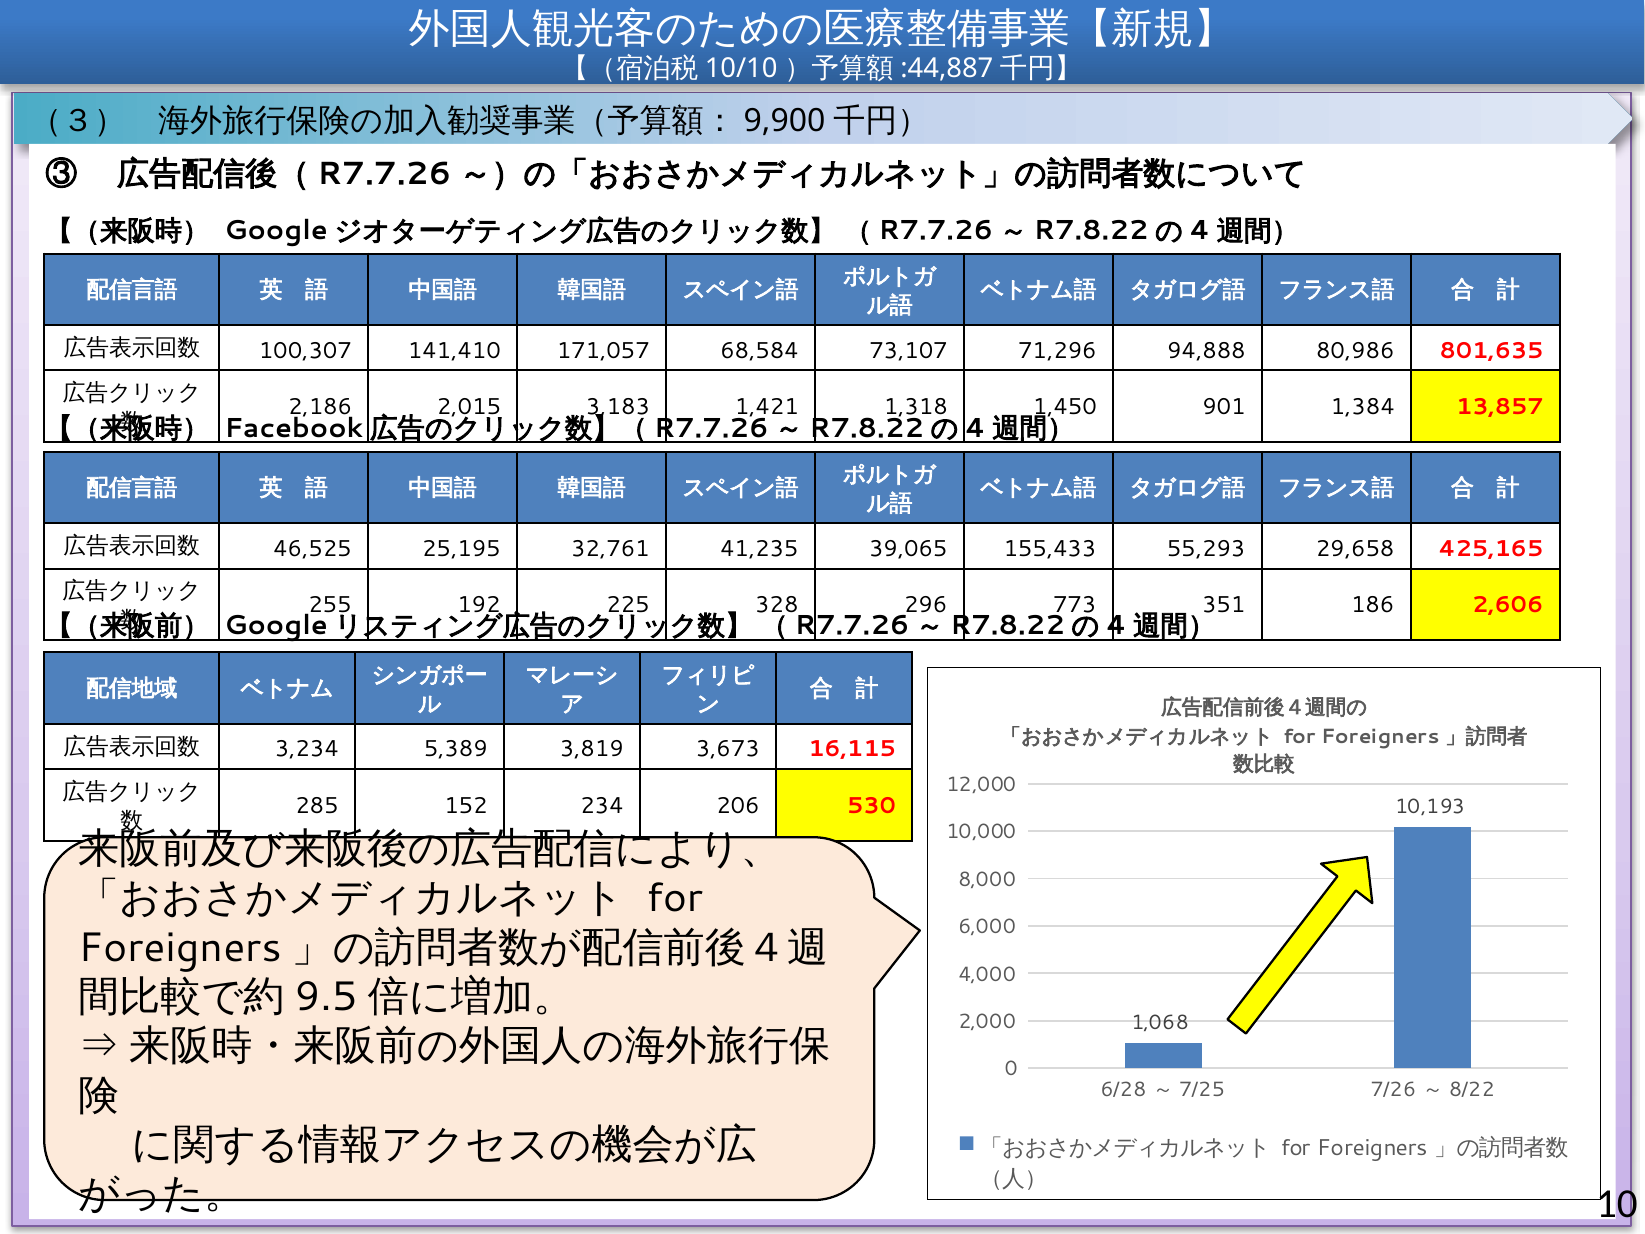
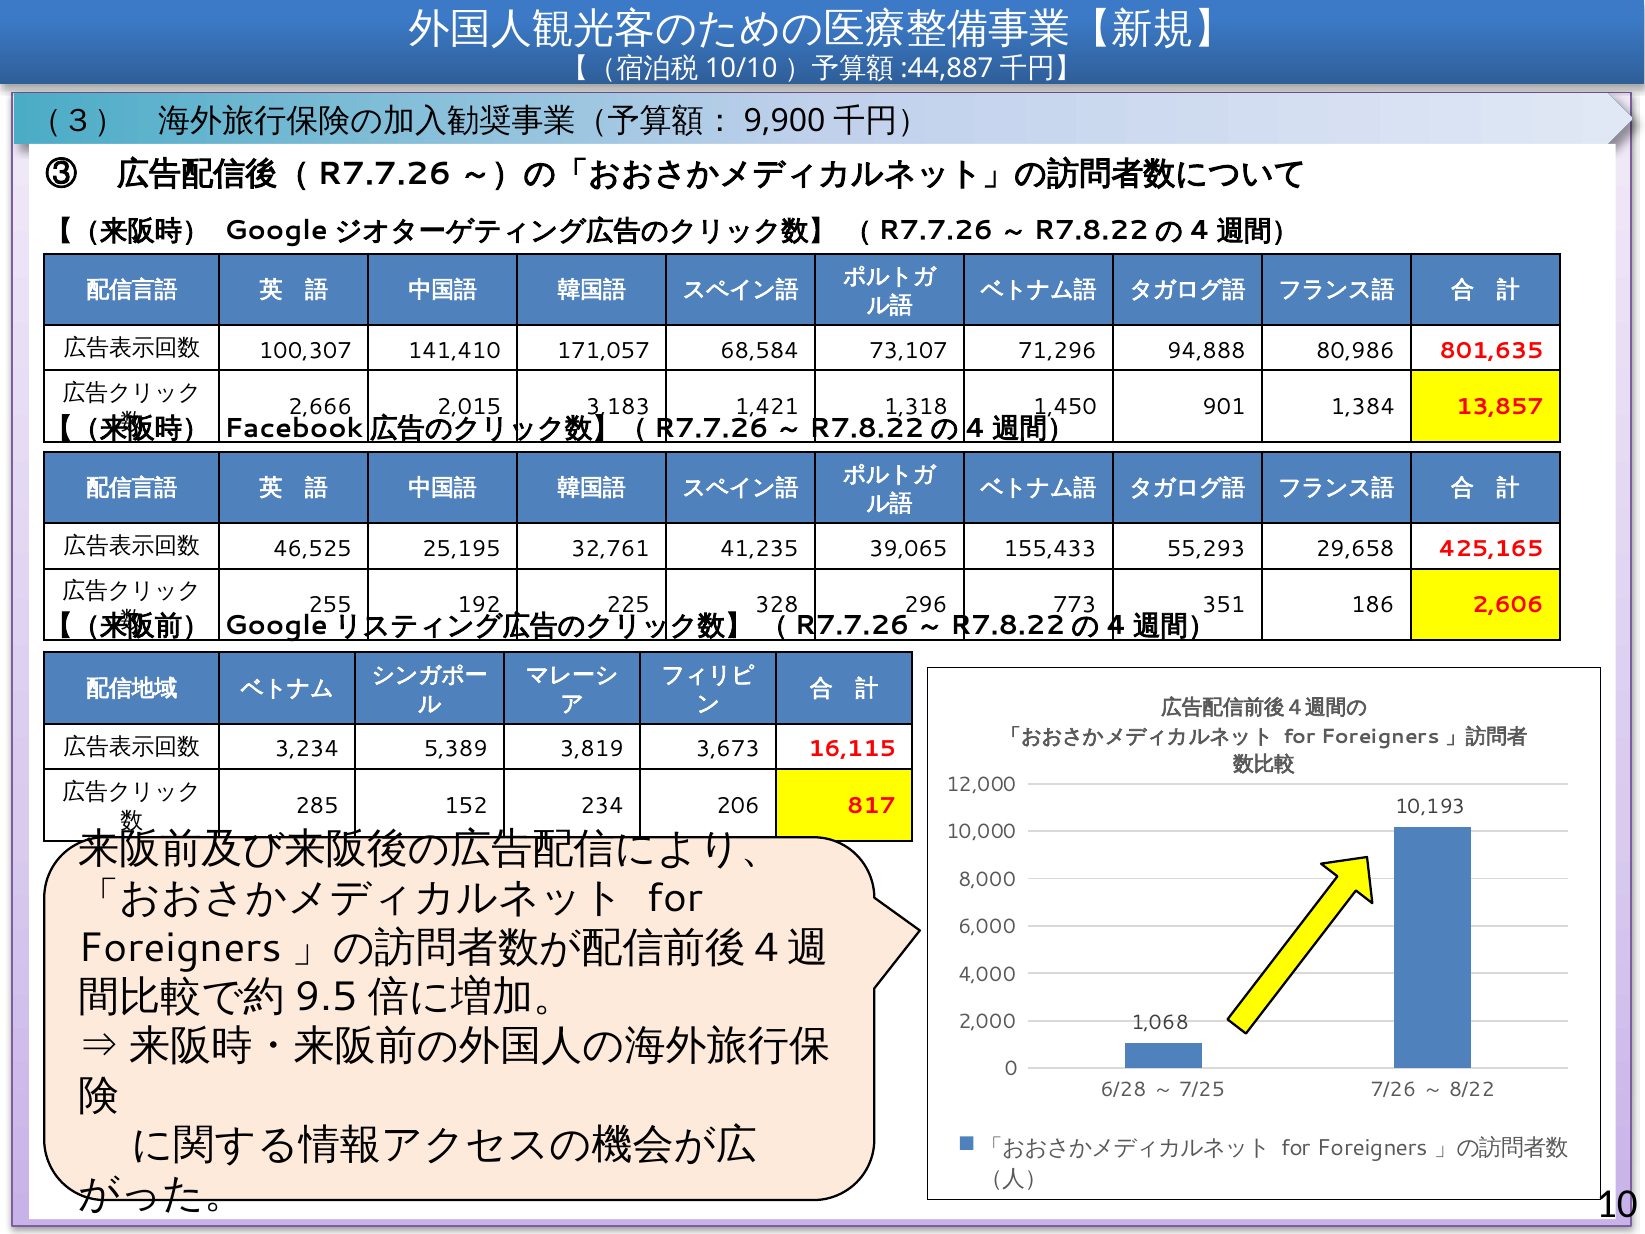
2,186: 2,186 -> 2,666 (320, 407)
530: 530 -> 817 (872, 806)
